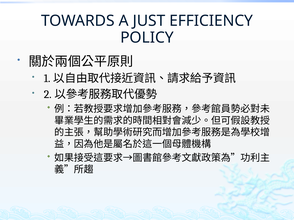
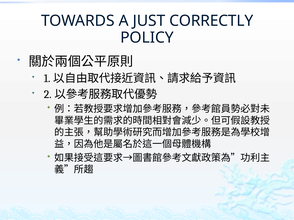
EFFICIENCY: EFFICIENCY -> CORRECTLY (211, 21)
